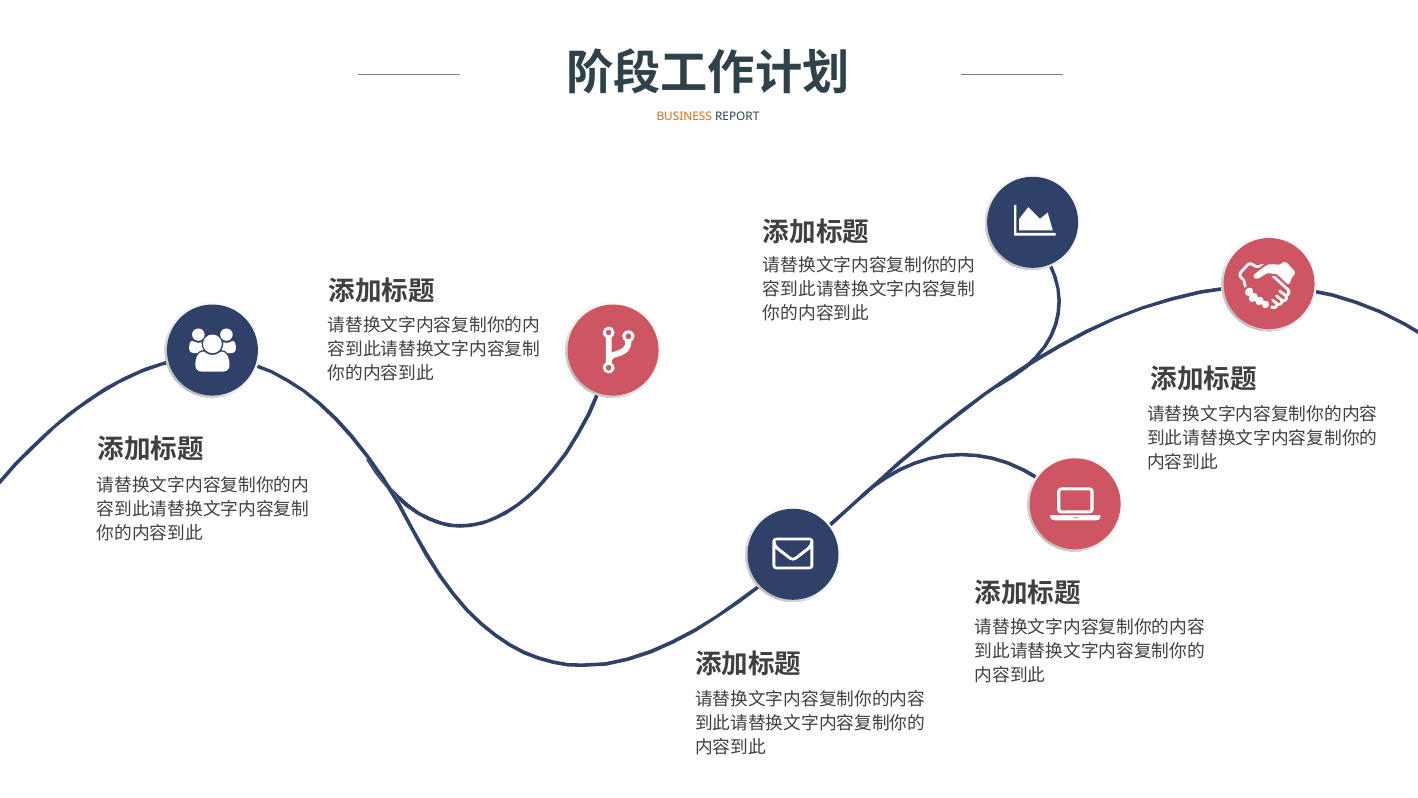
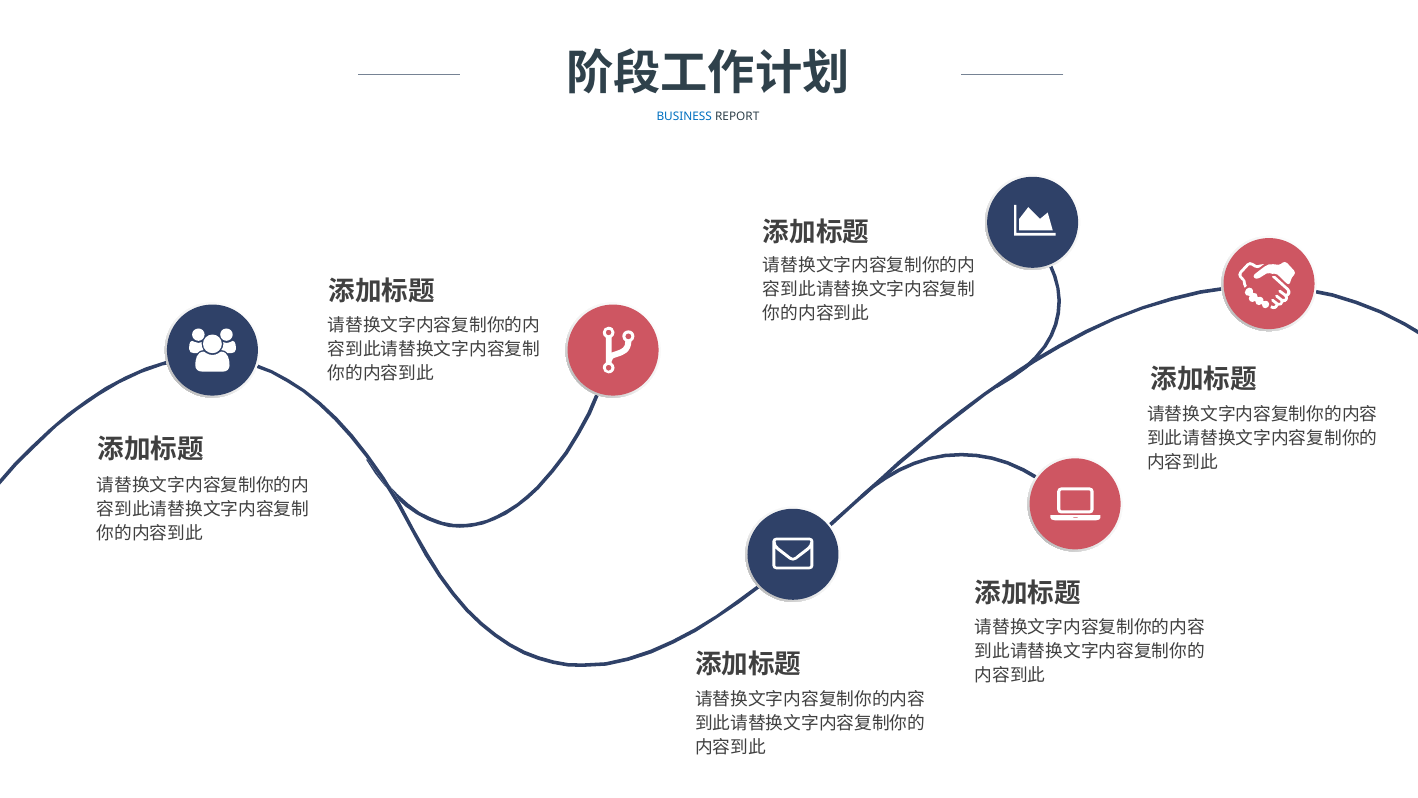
BUSINESS colour: orange -> blue (684, 117)
